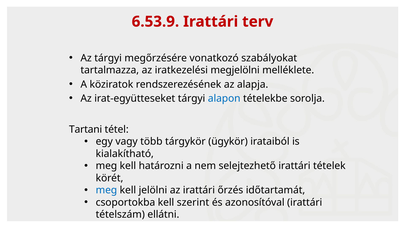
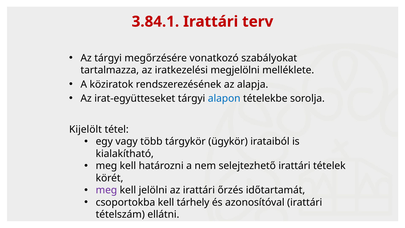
6.53.9: 6.53.9 -> 3.84.1 (155, 22)
Tartani: Tartani -> Kijelölt (86, 129)
meg colour: blue -> purple (106, 190)
szerint: szerint -> tárhely (193, 202)
